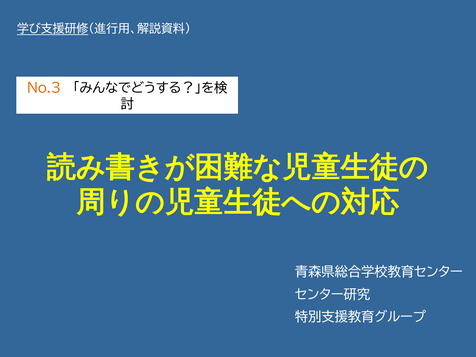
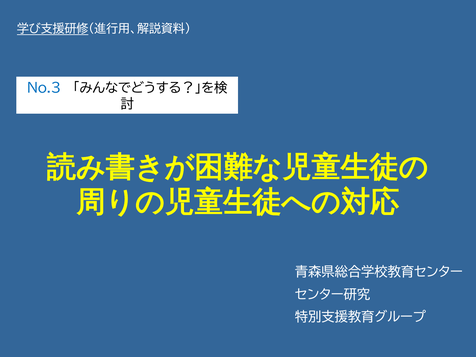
No.3 colour: orange -> blue (44, 88)
